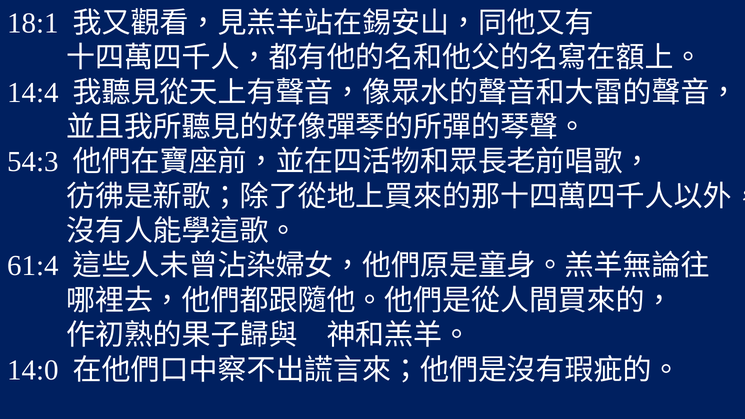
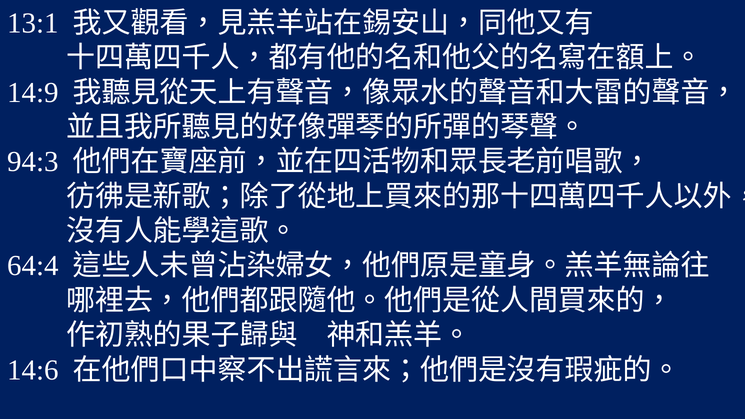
18:1: 18:1 -> 13:1 (33, 23)
14:4: 14:4 -> 14:9 (33, 92)
54:3: 54:3 -> 94:3 (33, 162)
61:4: 61:4 -> 64:4 (33, 266)
14:0: 14:0 -> 14:6 (33, 370)
